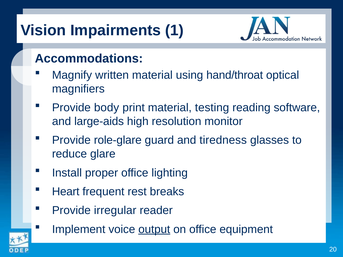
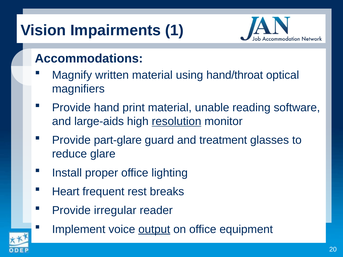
body: body -> hand (107, 108)
testing: testing -> unable (212, 108)
resolution underline: none -> present (177, 121)
role-glare: role-glare -> part-glare (118, 140)
tiredness: tiredness -> treatment (223, 140)
